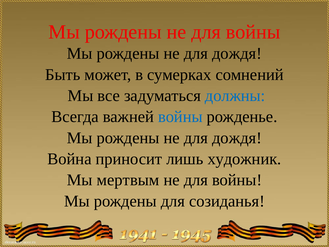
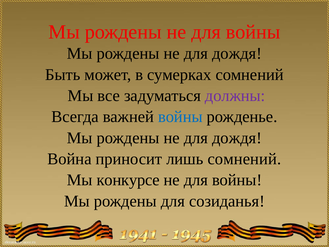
должны colour: blue -> purple (235, 96)
лишь художник: художник -> сомнений (244, 159)
мертвым: мертвым -> конкурсе (128, 180)
